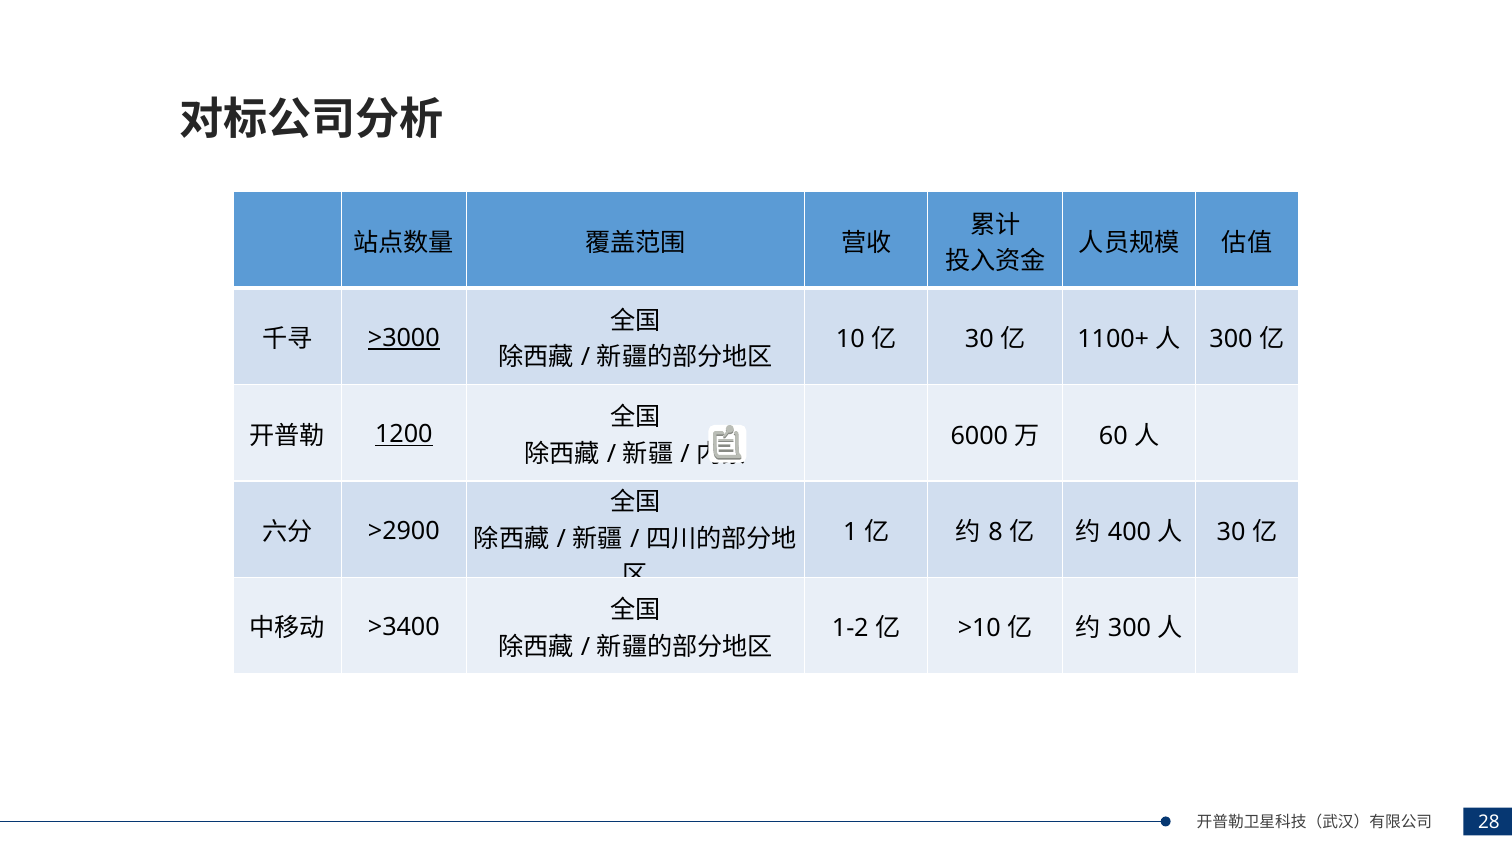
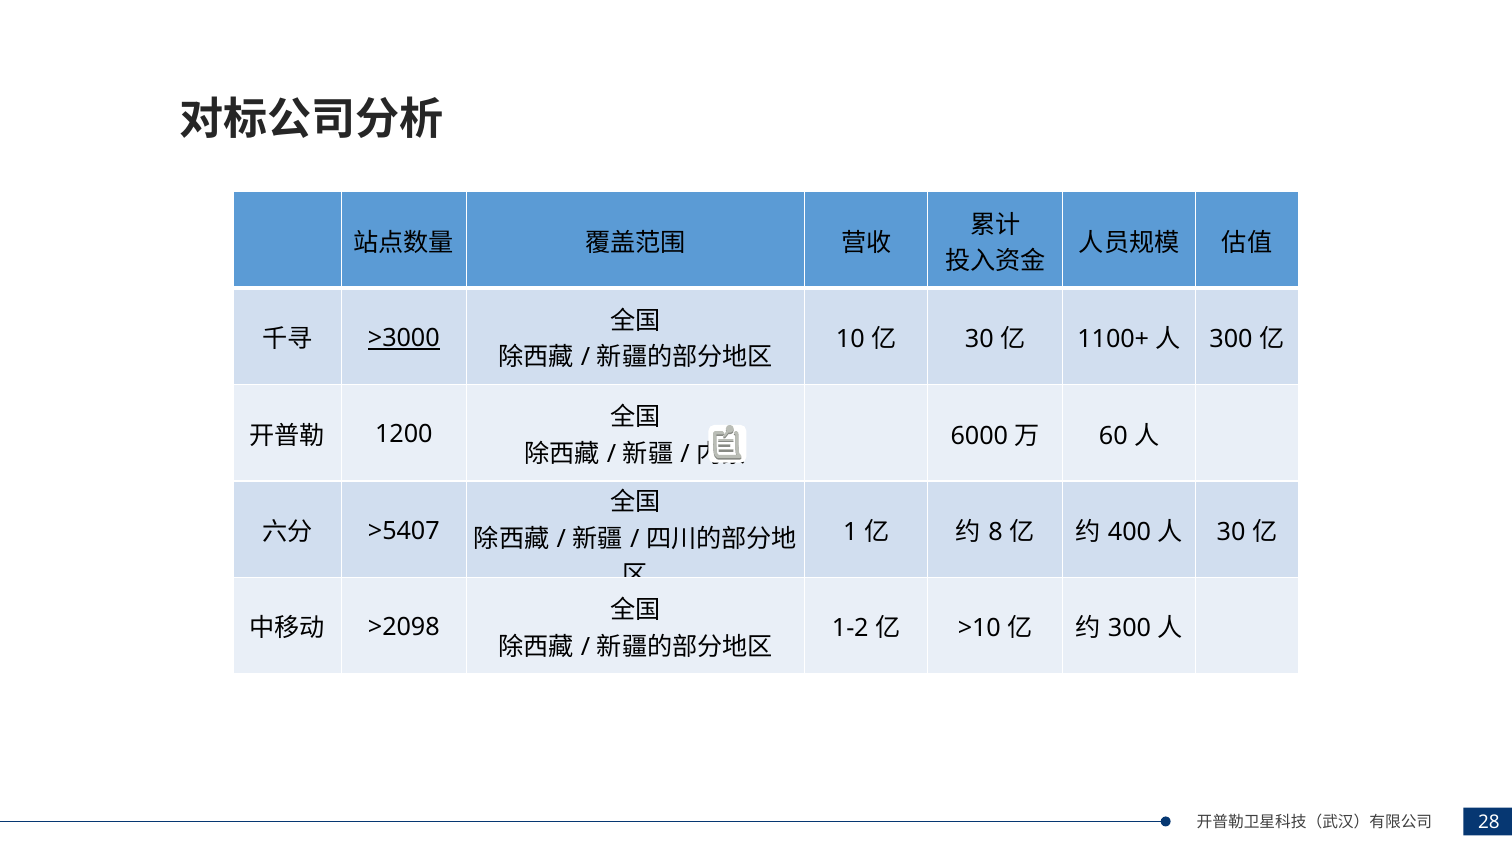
1200 underline: present -> none (404, 435)
>2900: >2900 -> >5407 (404, 531)
>3400: >3400 -> >2098 (404, 628)
